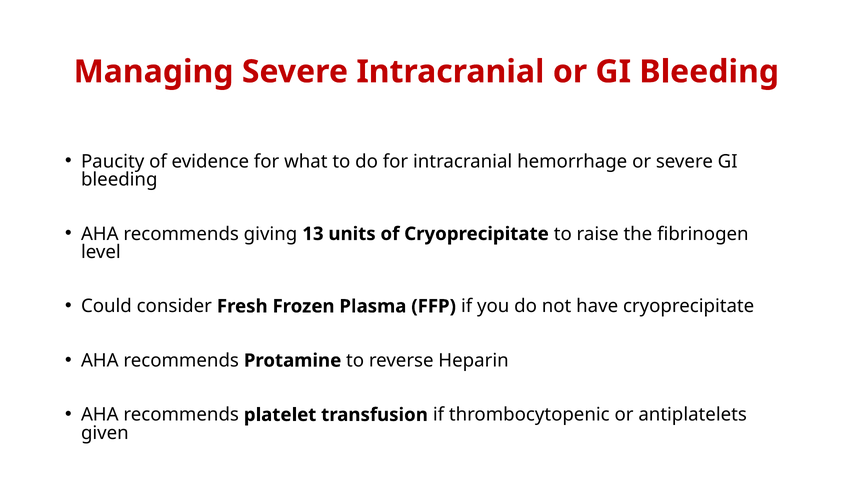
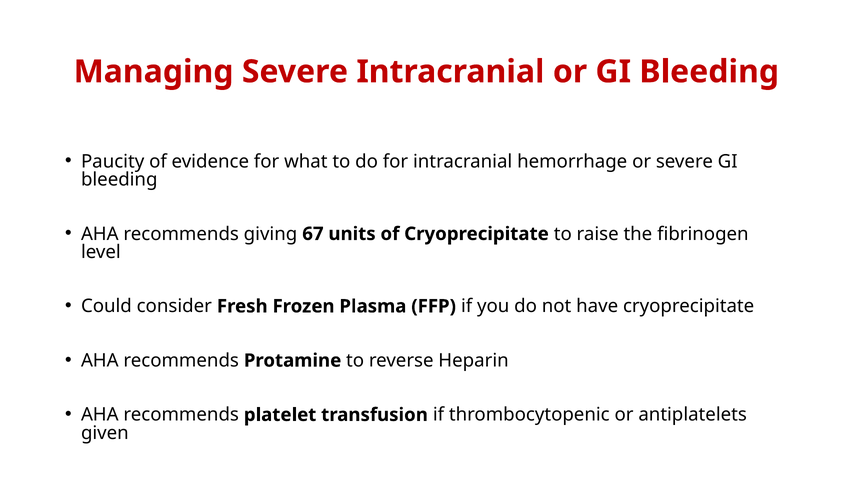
13: 13 -> 67 (313, 234)
